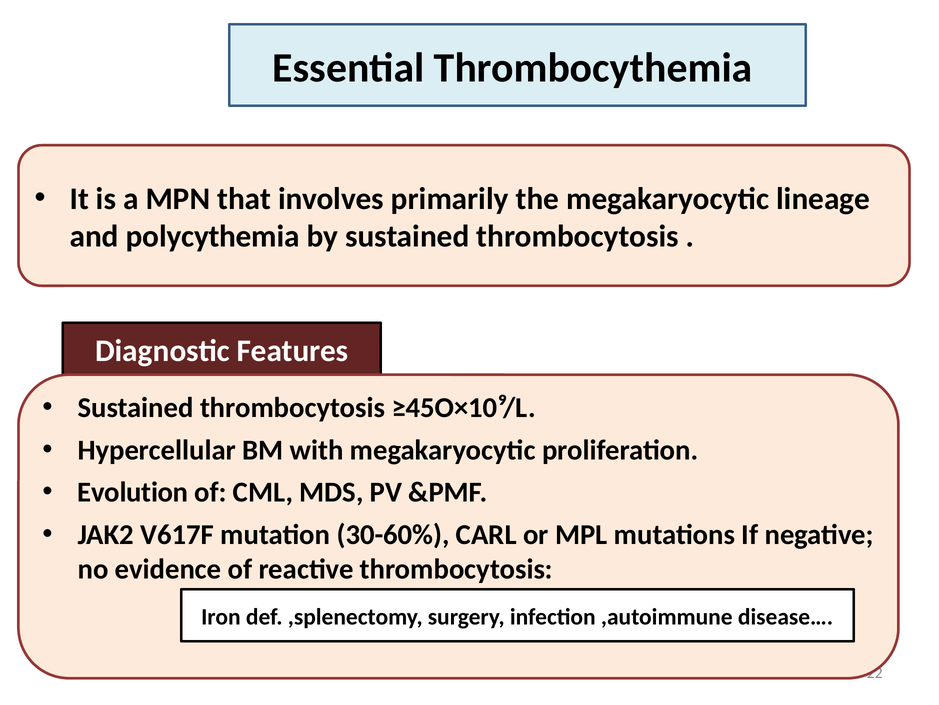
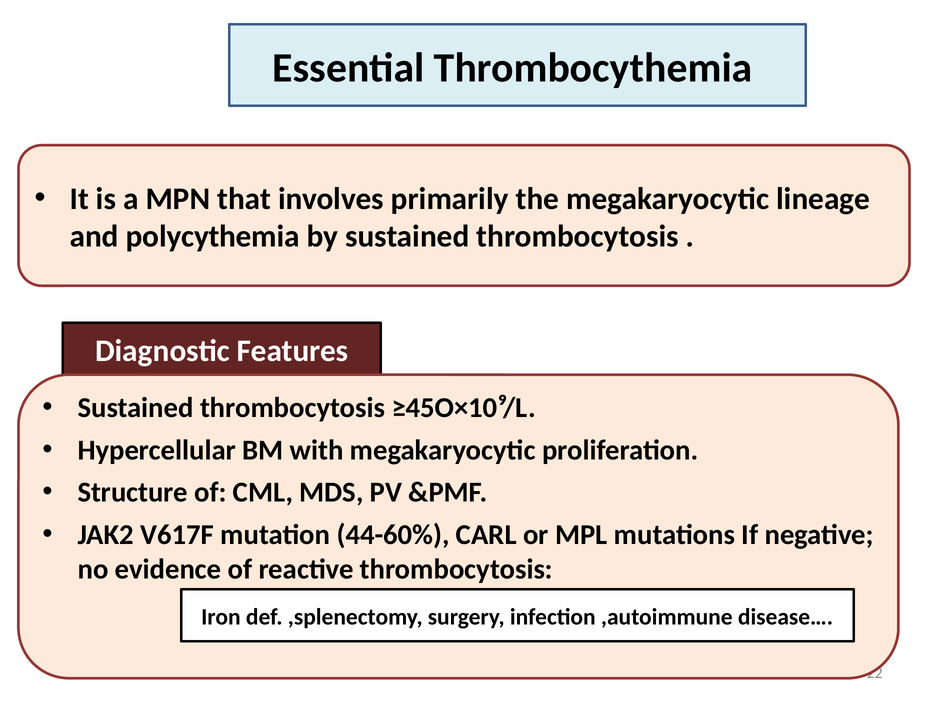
Evolution: Evolution -> Structure (133, 492)
30-60%: 30-60% -> 44-60% (393, 534)
